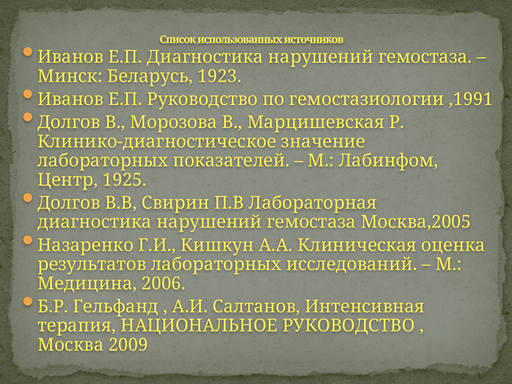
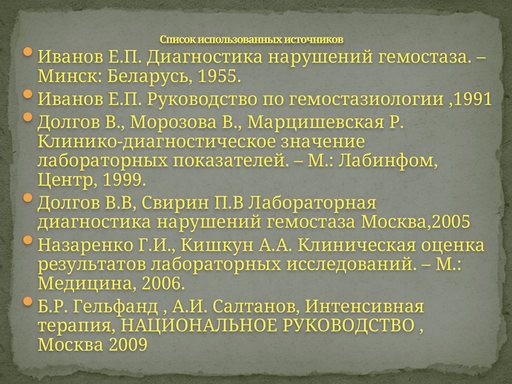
1923: 1923 -> 1955 (220, 76)
1925: 1925 -> 1999 (125, 180)
